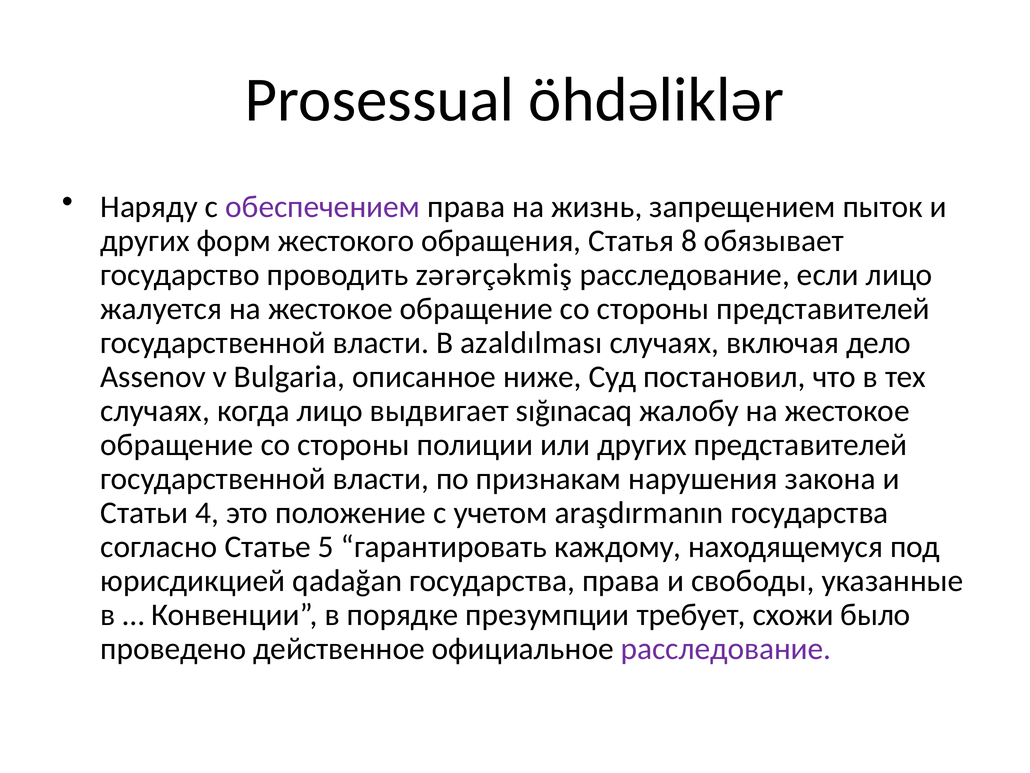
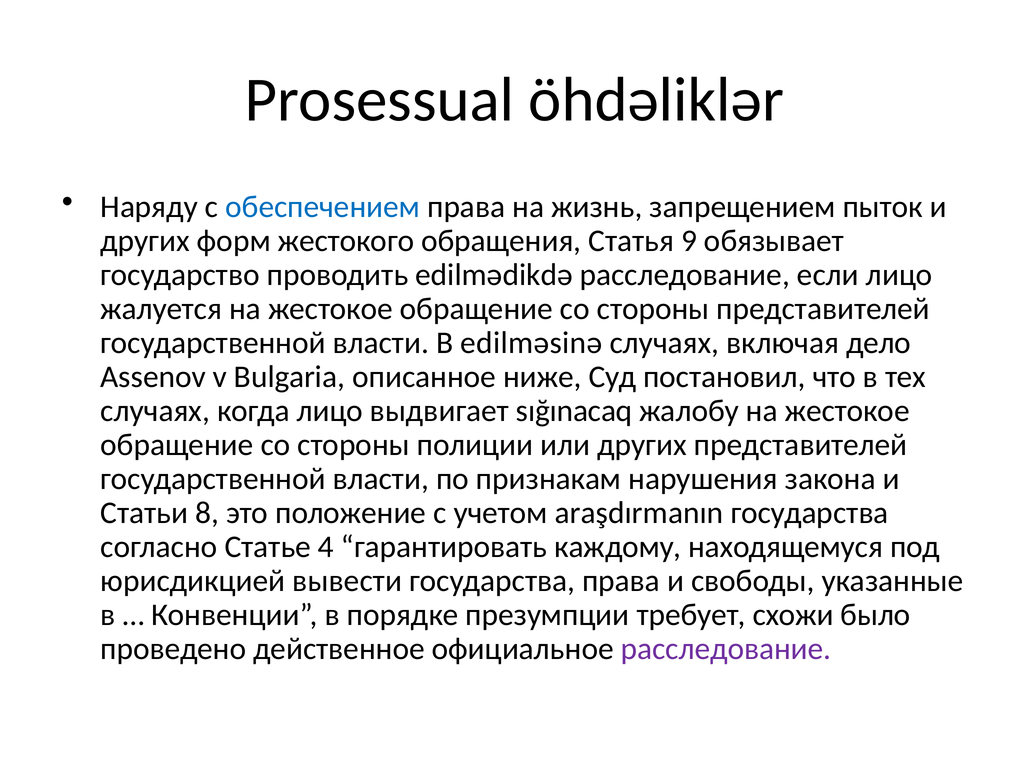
обеспечением colour: purple -> blue (323, 206)
8: 8 -> 9 (689, 240)
zərərçəkmiş: zərərçəkmiş -> edilmədikdə (494, 274)
azaldılması: azaldılması -> edilməsinə (531, 342)
4: 4 -> 8 (207, 512)
5: 5 -> 4 (326, 546)
qadağan: qadağan -> вывести (347, 580)
